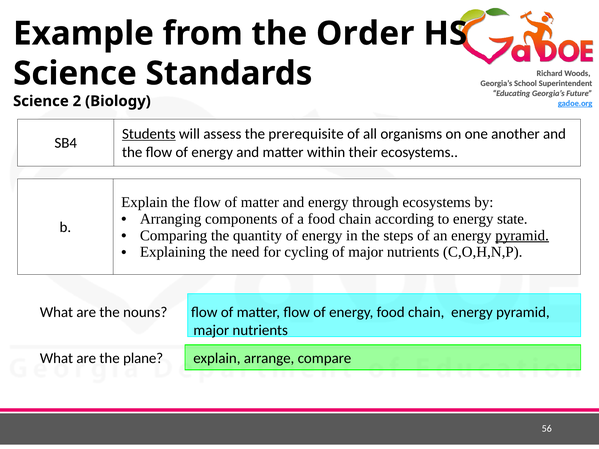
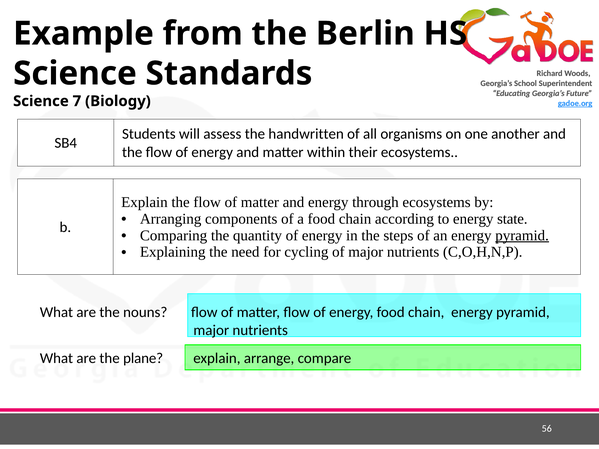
Order: Order -> Berlin (365, 34)
2: 2 -> 7 (77, 101)
Students underline: present -> none (149, 134)
prerequisite: prerequisite -> handwritten (306, 134)
